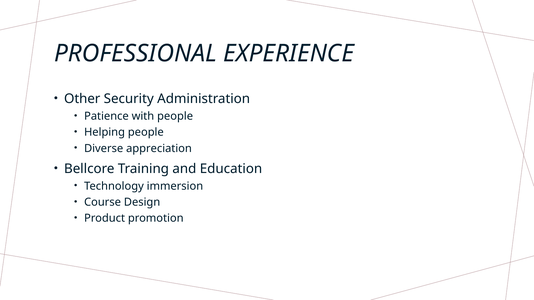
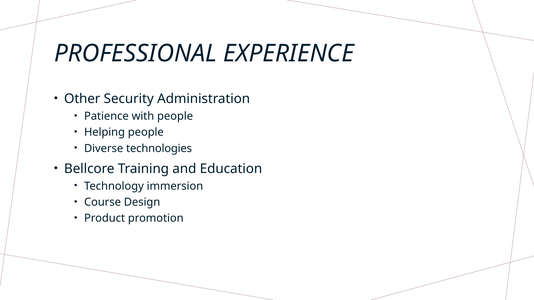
appreciation: appreciation -> technologies (159, 149)
